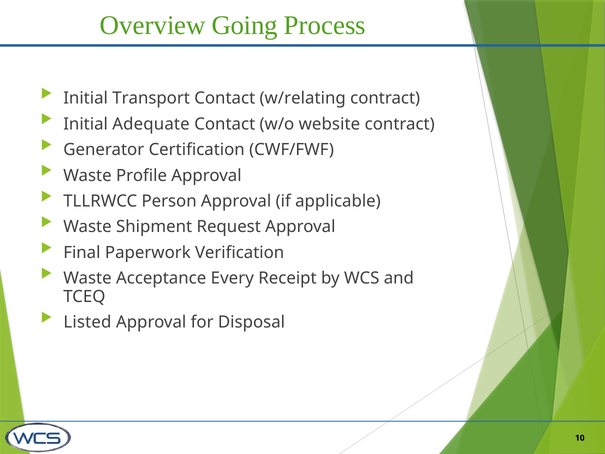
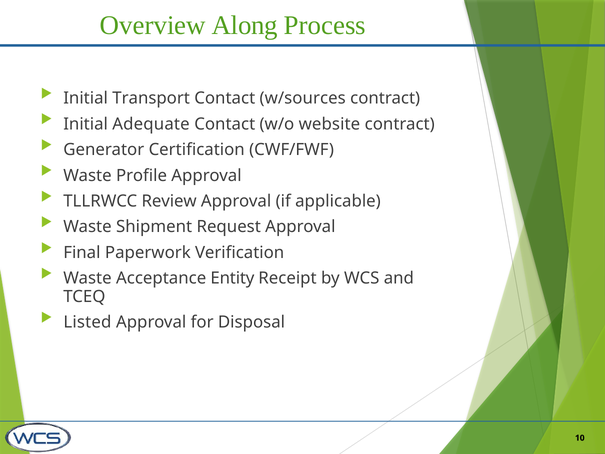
Going: Going -> Along (245, 25)
w/relating: w/relating -> w/sources (303, 98)
Person: Person -> Review (169, 201)
Every: Every -> Entity (232, 278)
